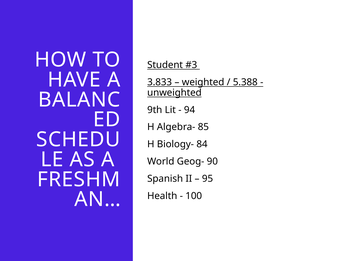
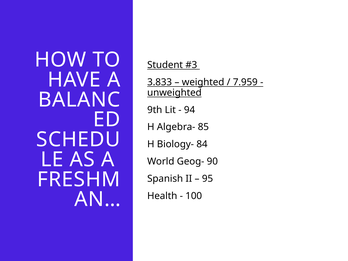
5.388: 5.388 -> 7.959 (245, 82)
